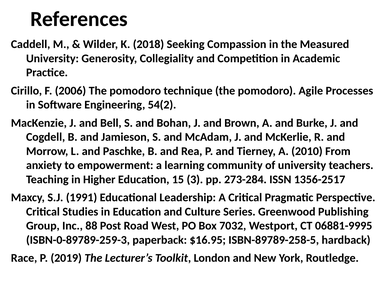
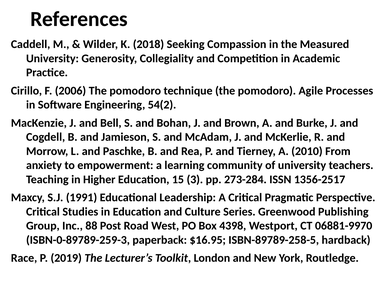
7032: 7032 -> 4398 (233, 226)
06881-9995: 06881-9995 -> 06881-9970 (344, 226)
